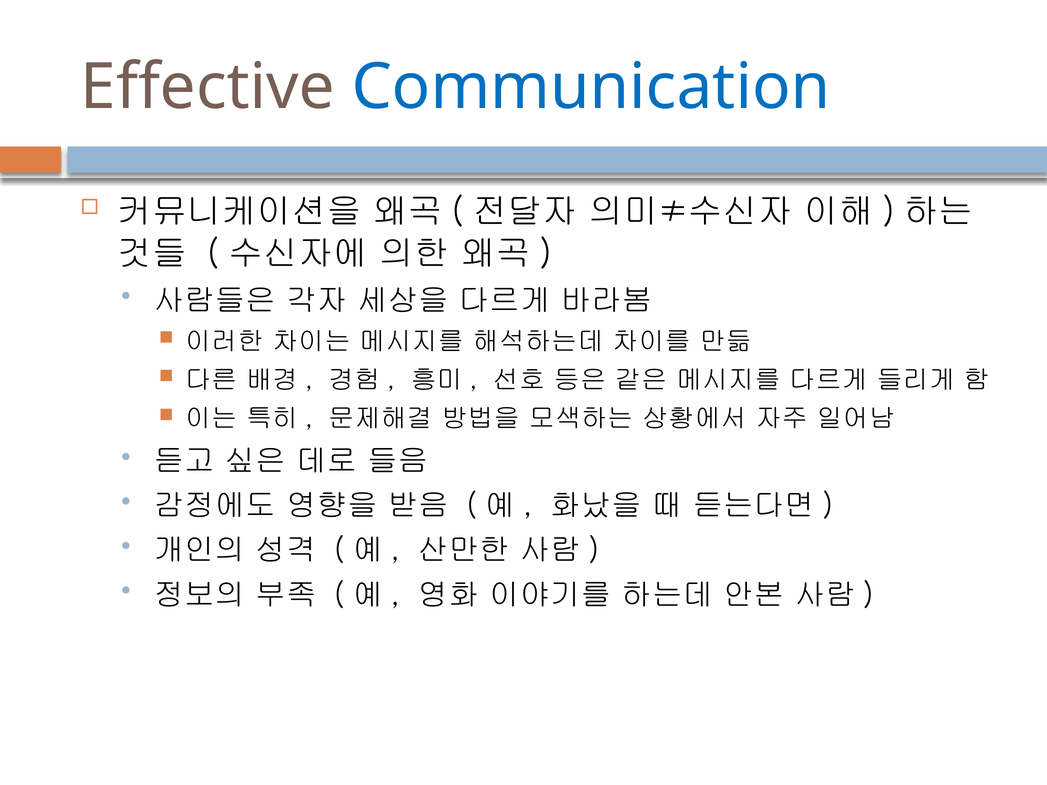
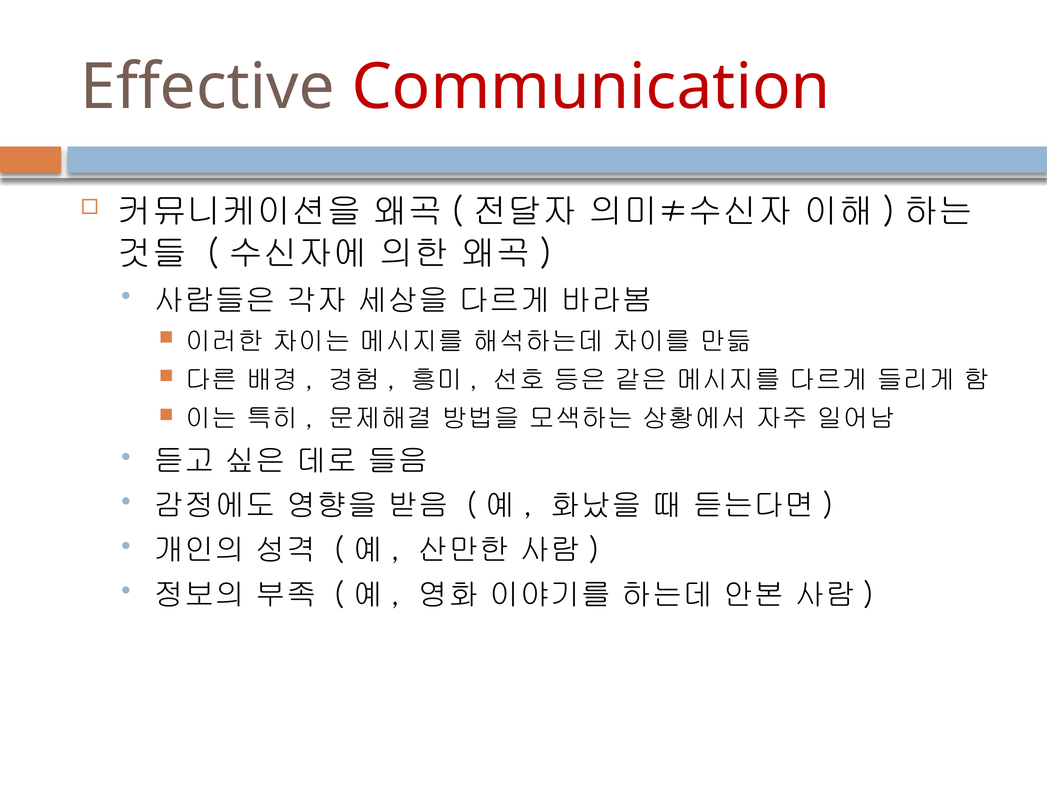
Communication colour: blue -> red (591, 87)
